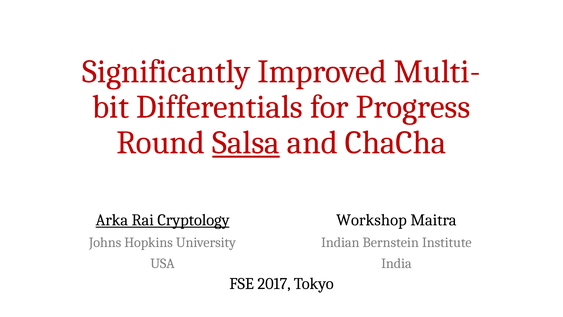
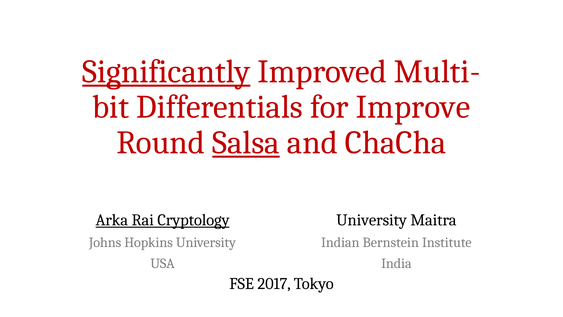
Significantly underline: none -> present (166, 71)
Progress: Progress -> Improve (413, 107)
Workshop: Workshop -> University (372, 220)
